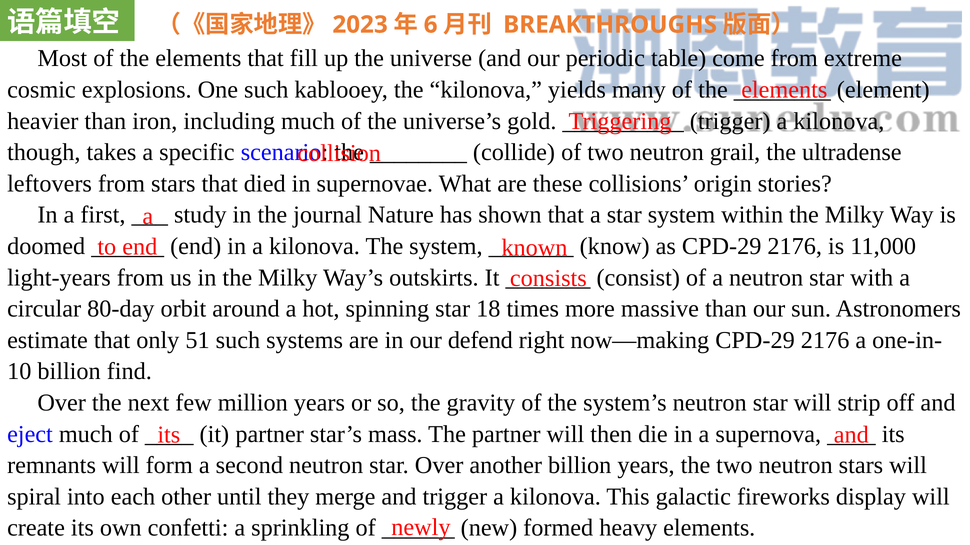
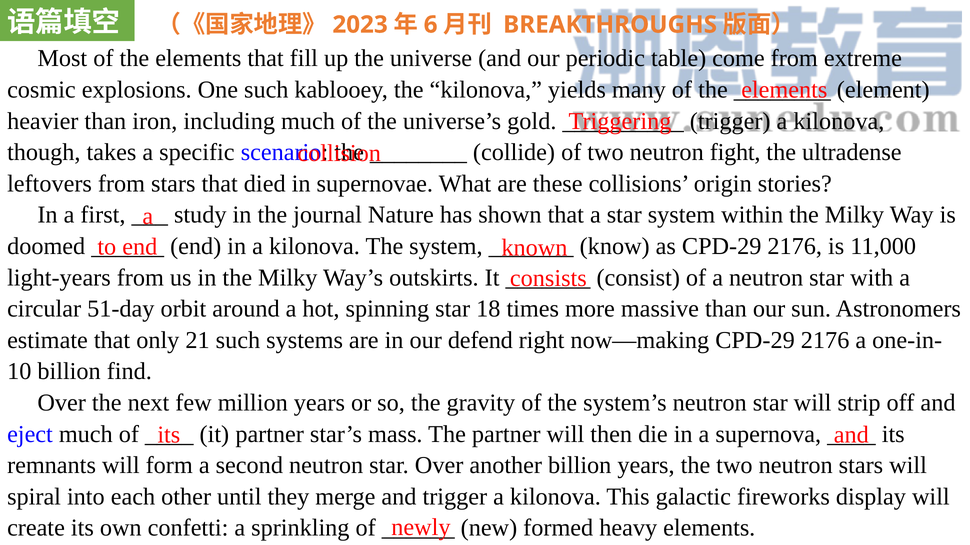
grail: grail -> fight (735, 153)
80-day: 80-day -> 51-day (121, 309)
51: 51 -> 21 (198, 341)
